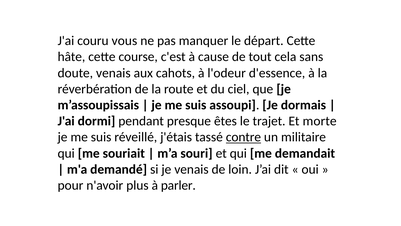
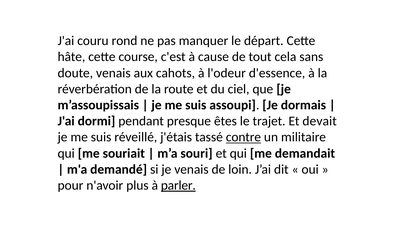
vous: vous -> rond (124, 41)
morte: morte -> devait (320, 121)
parler underline: none -> present (178, 185)
